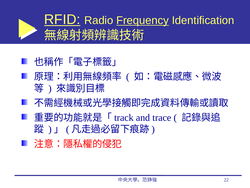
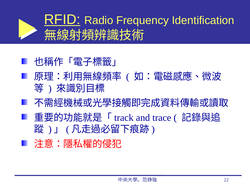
Frequency underline: present -> none (143, 20)
